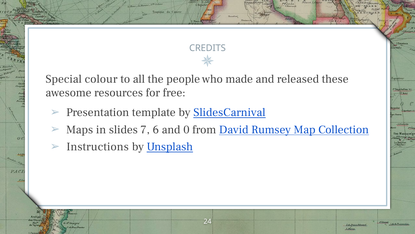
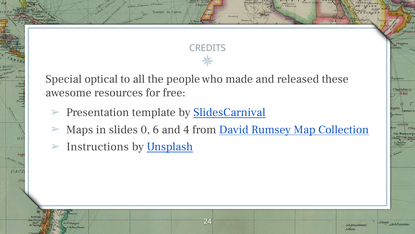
colour: colour -> optical (101, 79)
7: 7 -> 0 (145, 129)
0: 0 -> 4 (186, 129)
